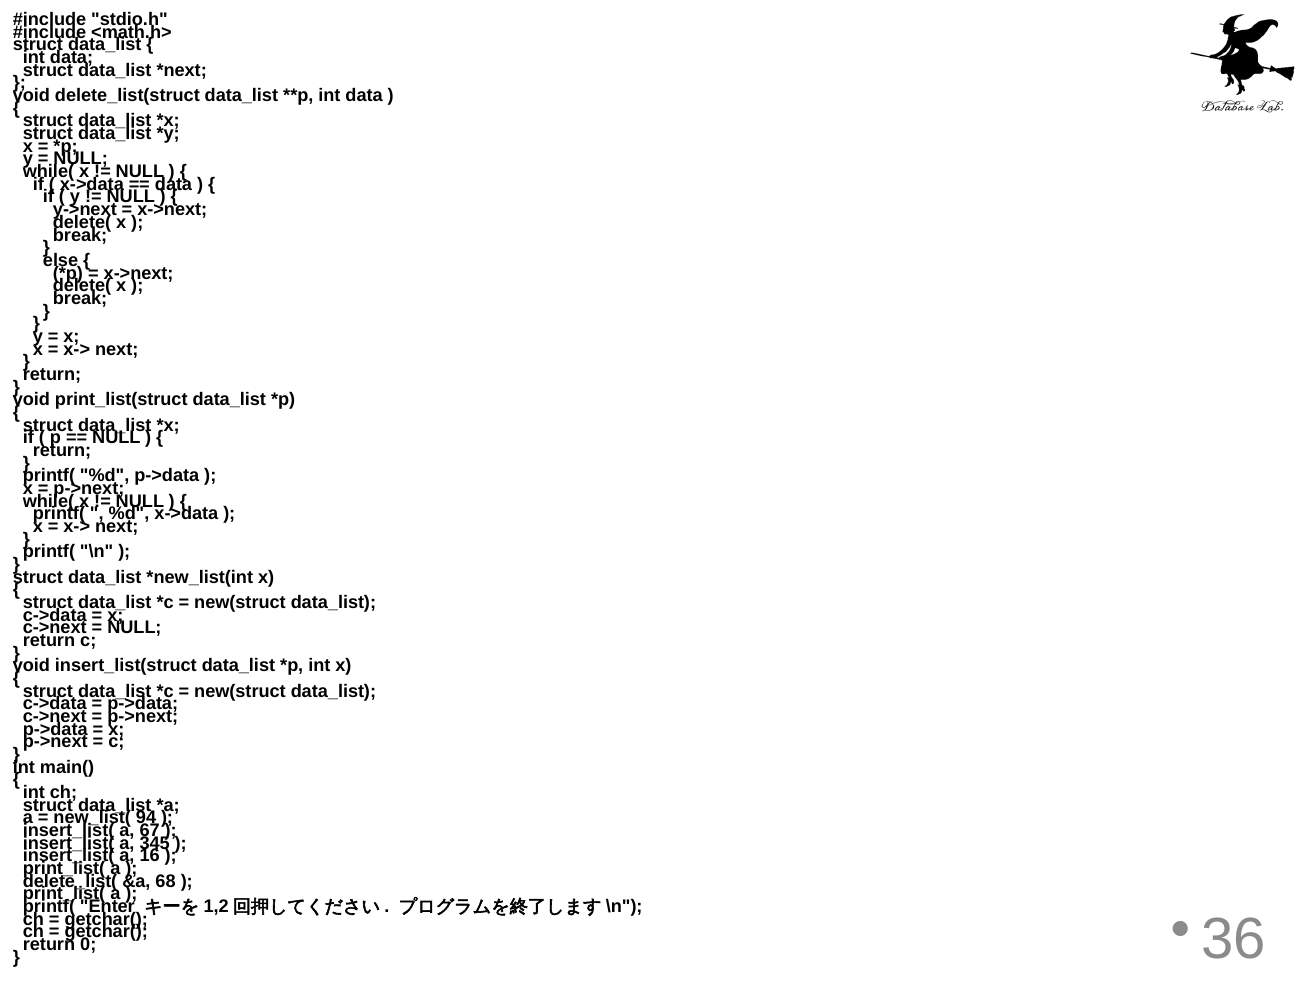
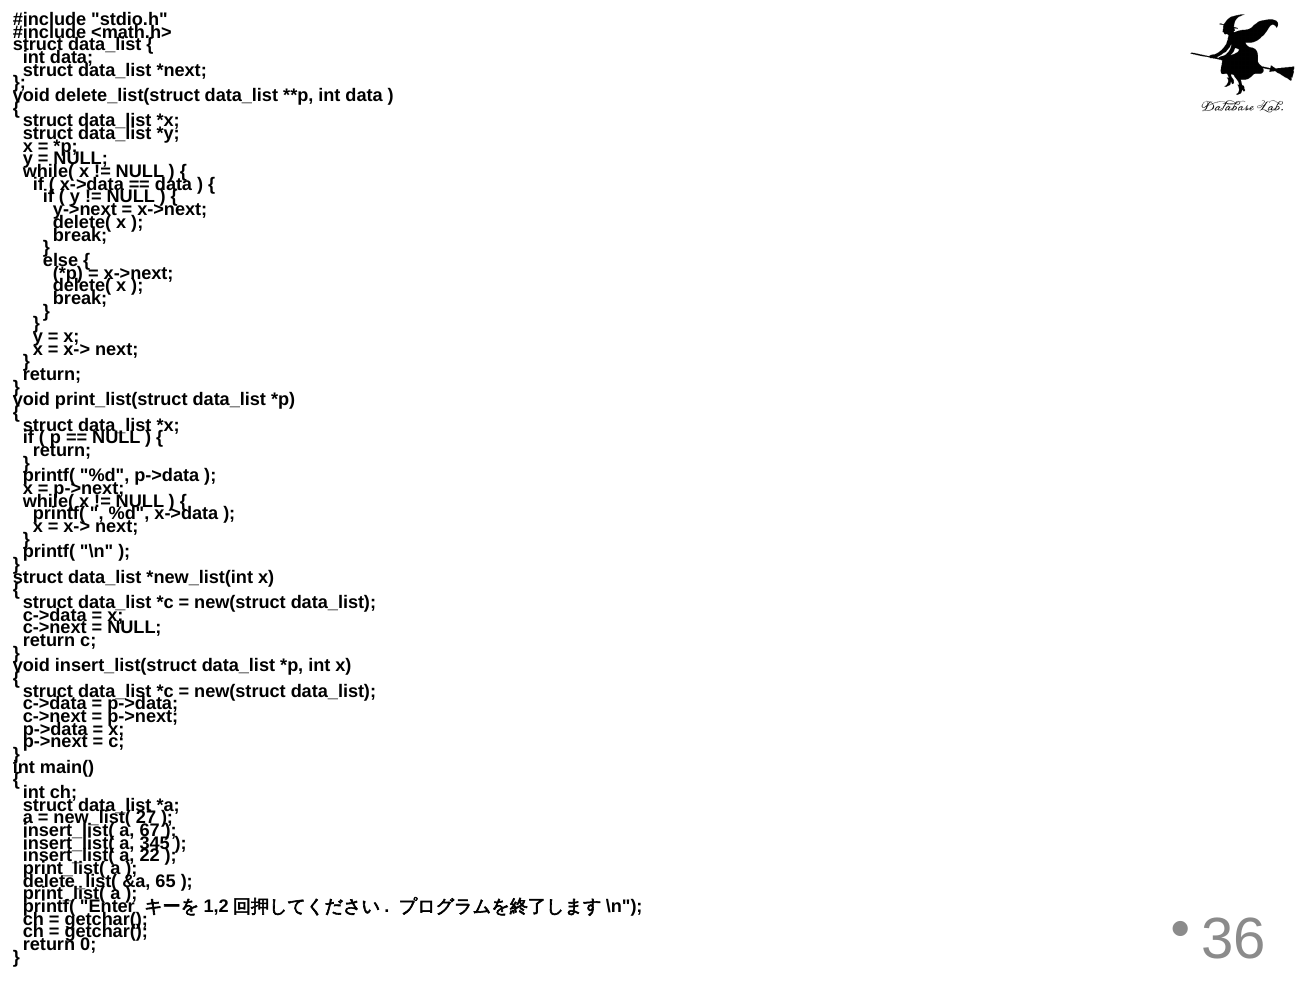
94: 94 -> 27 (146, 818)
16: 16 -> 22 (150, 856)
68: 68 -> 65 (166, 881)
